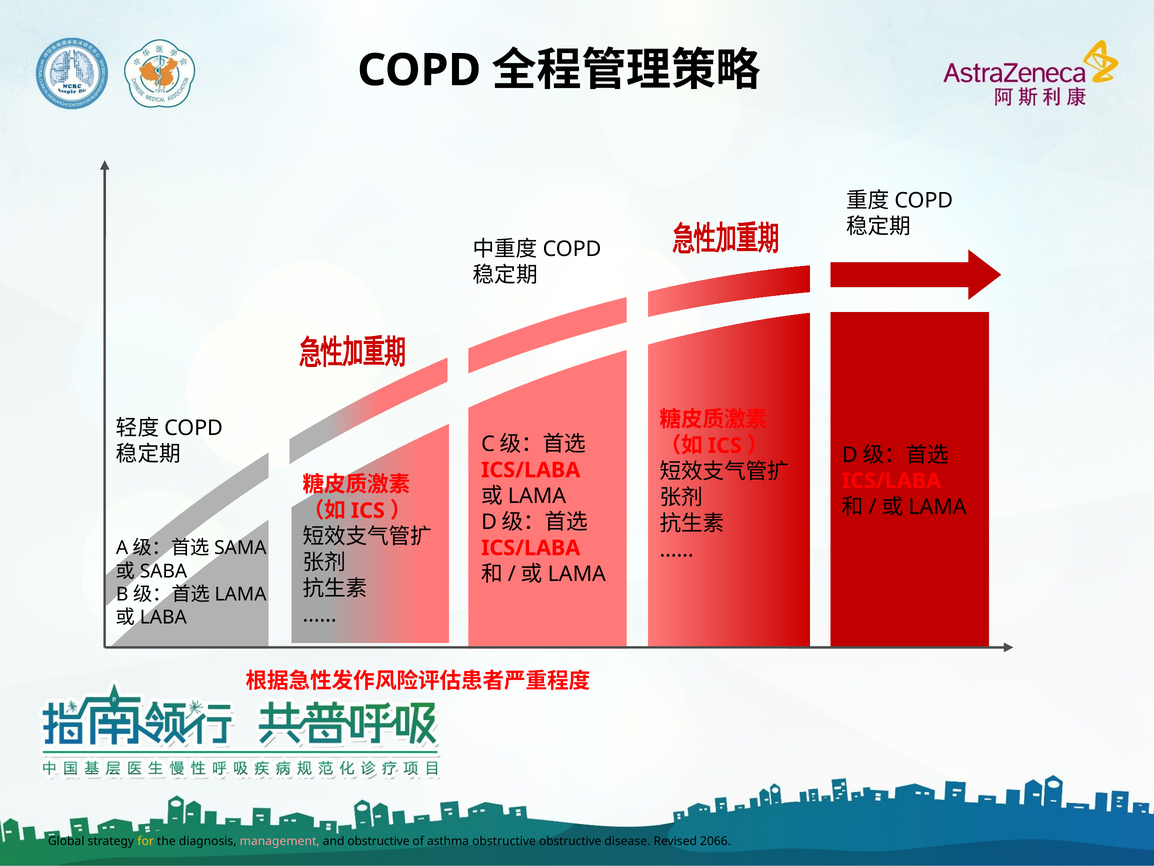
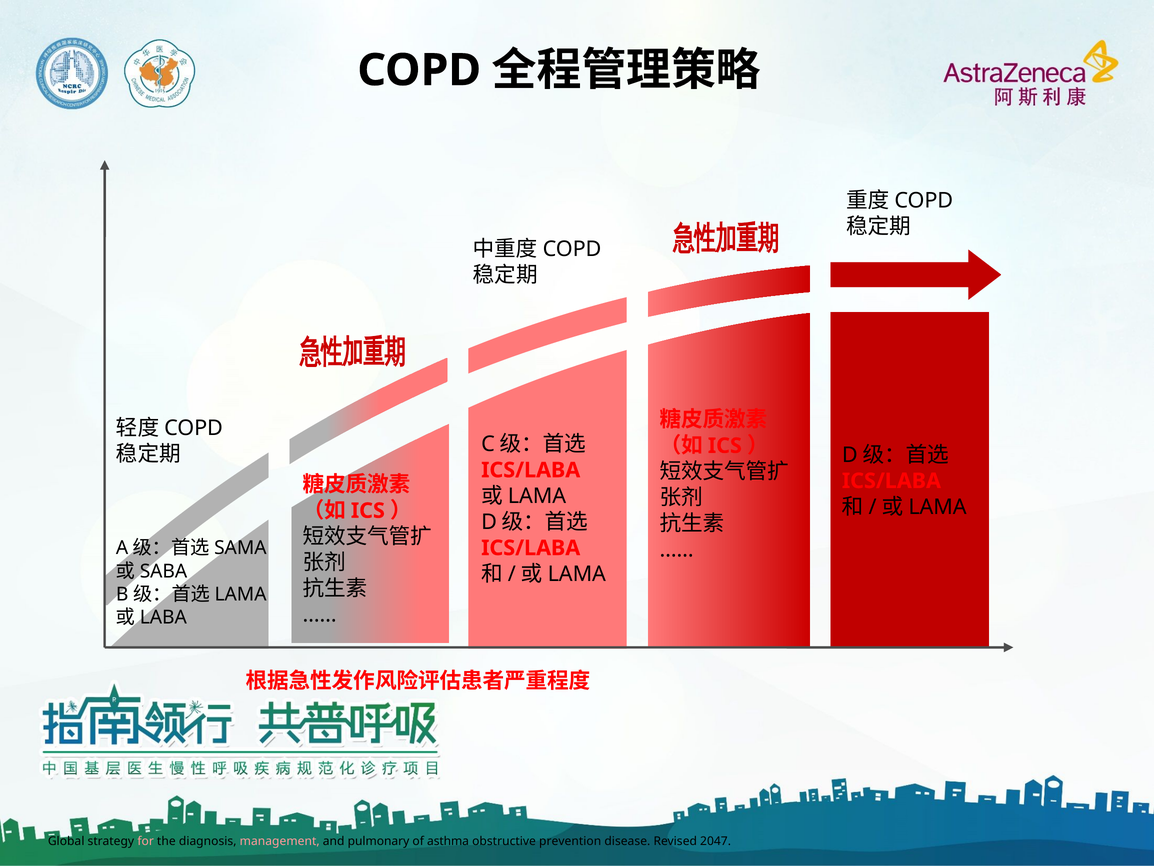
for colour: yellow -> pink (146, 841)
and obstructive: obstructive -> pulmonary (378, 841)
obstructive obstructive: obstructive -> prevention (570, 841)
2066: 2066 -> 2047 (716, 841)
